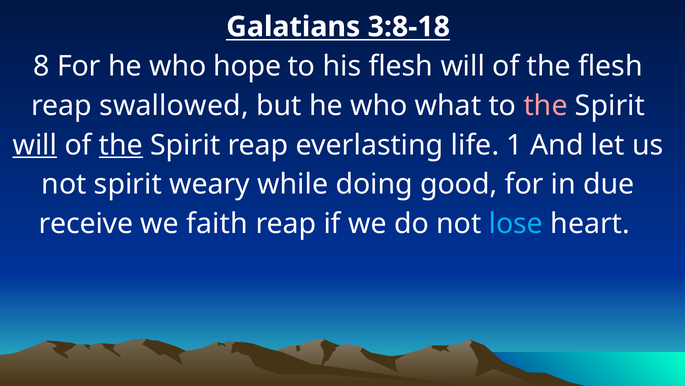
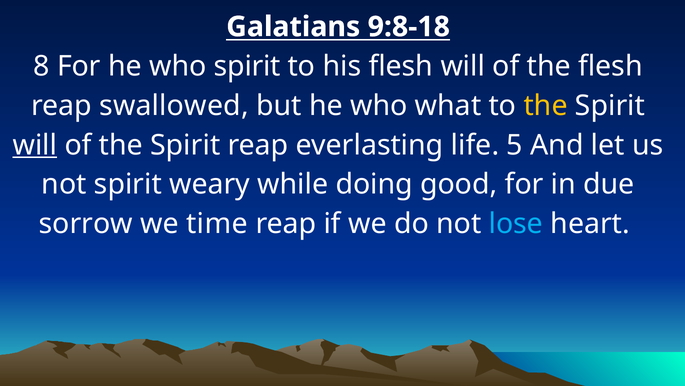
3:8-18: 3:8-18 -> 9:8-18 (409, 27)
who hope: hope -> spirit (247, 66)
the colour: pink -> yellow (546, 105)
the underline: present -> none (121, 145)
1: 1 -> 5 (515, 145)
receive: receive -> sorrow (86, 224)
faith: faith -> time (217, 224)
